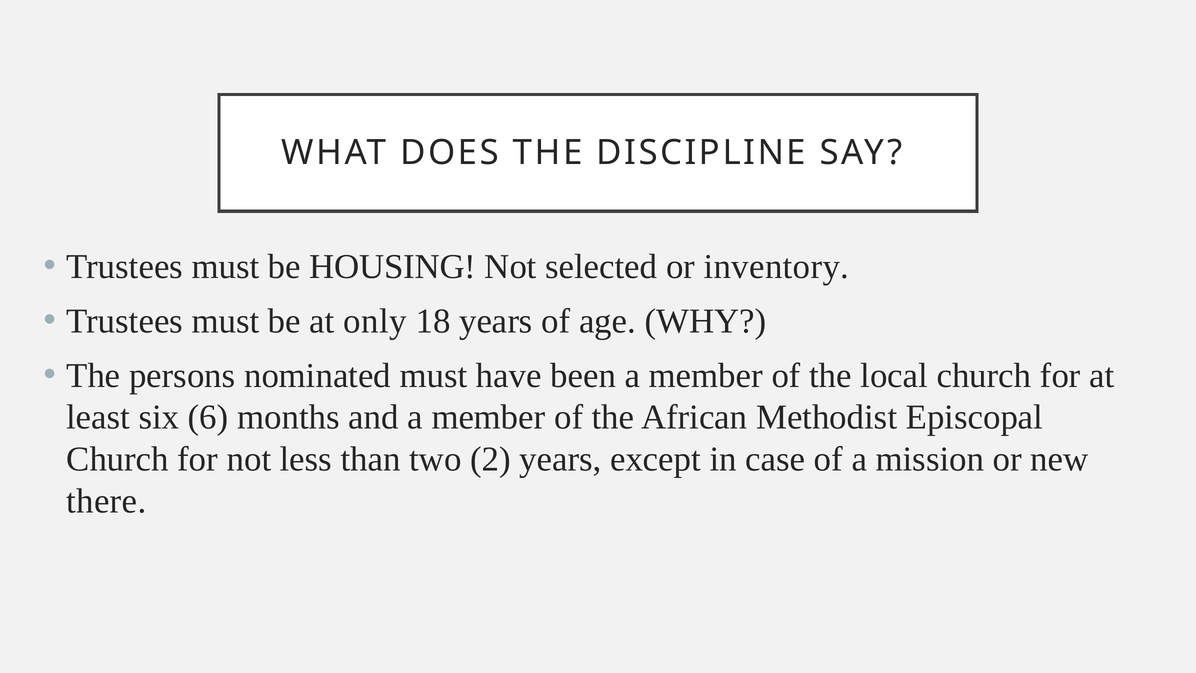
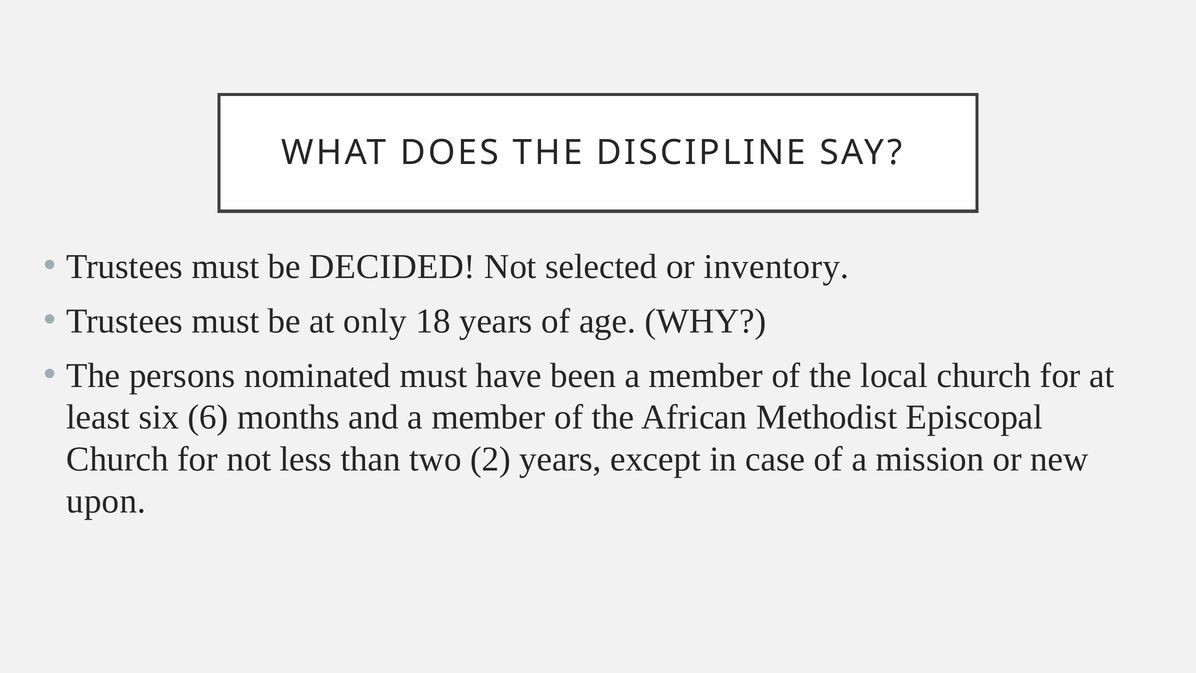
HOUSING: HOUSING -> DECIDED (393, 267)
there: there -> upon (106, 501)
